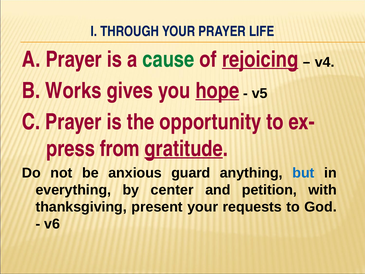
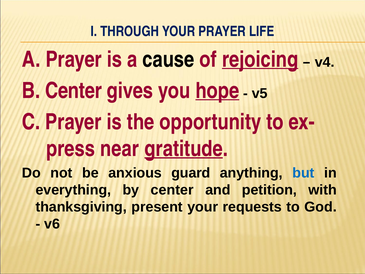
cause colour: green -> black (168, 59)
B Works: Works -> Center (73, 91)
from: from -> near (120, 149)
